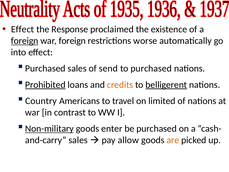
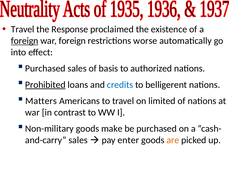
Effect: Effect -> Travel (23, 29)
send: send -> basis (108, 68)
to purchased: purchased -> authorized (151, 68)
credits colour: orange -> blue (120, 85)
belligerent underline: present -> none (166, 85)
Country: Country -> Matters (41, 101)
Non-military underline: present -> none (49, 128)
enter: enter -> make (112, 128)
allow: allow -> enter (128, 140)
